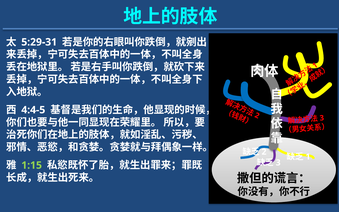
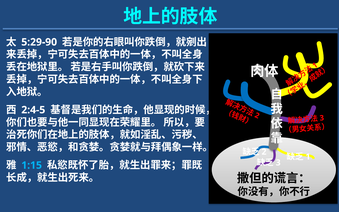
5:29-31: 5:29-31 -> 5:29-90 (39, 42)
4:4-5: 4:4-5 -> 2:4-5 (33, 110)
1:15 colour: light green -> light blue (32, 165)
